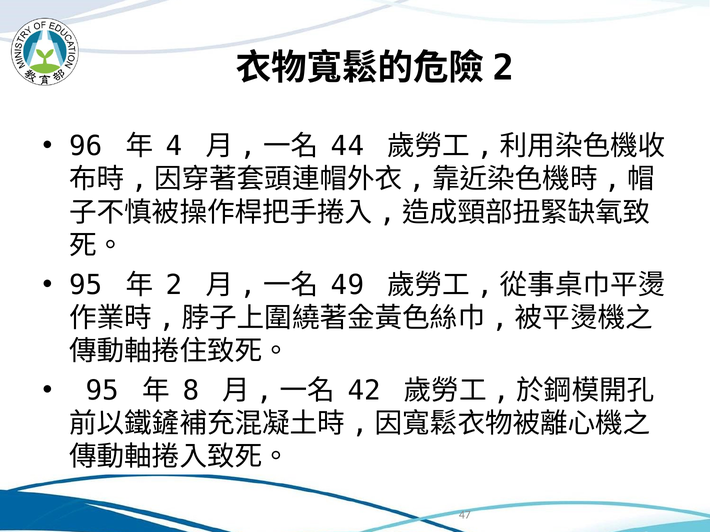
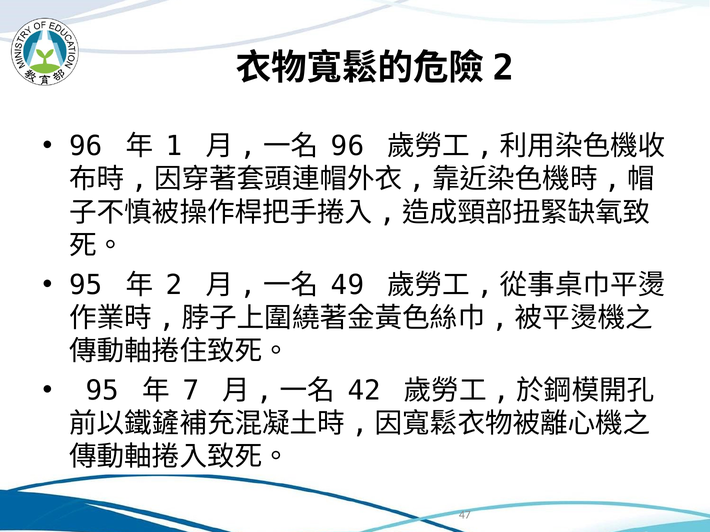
4: 4 -> 1 (174, 146)
44: 44 -> 96 (348, 146)
8: 8 -> 7 (191, 391)
